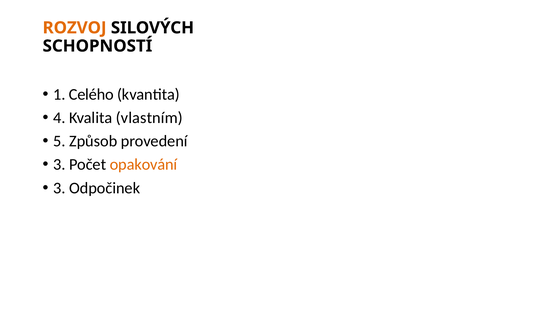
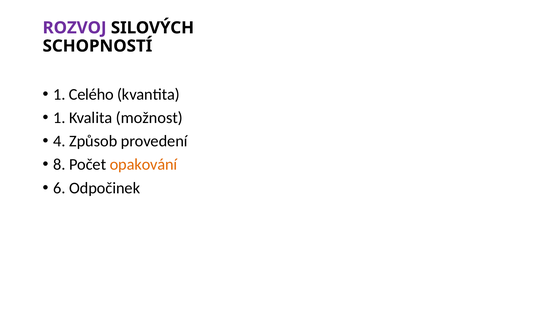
ROZVOJ colour: orange -> purple (75, 28)
4: 4 -> 1 (59, 118)
vlastním: vlastním -> možnost (149, 118)
5: 5 -> 4 (59, 141)
3: 3 -> 8 (59, 165)
3: 3 -> 6 (59, 188)
